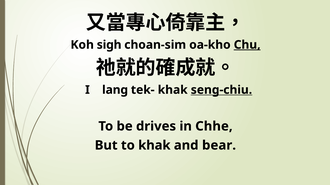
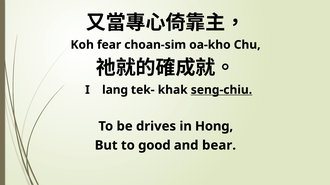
sigh: sigh -> fear (109, 45)
Chu underline: present -> none (247, 45)
Chhe: Chhe -> Hong (214, 127)
to khak: khak -> good (154, 146)
